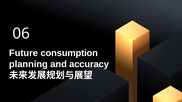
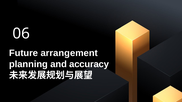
consumption: consumption -> arrangement (69, 53)
